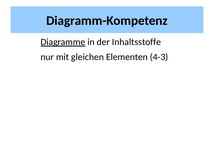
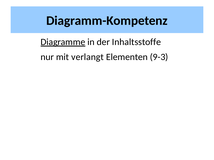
gleichen: gleichen -> verlangt (88, 57)
4-3: 4-3 -> 9-3 (159, 57)
